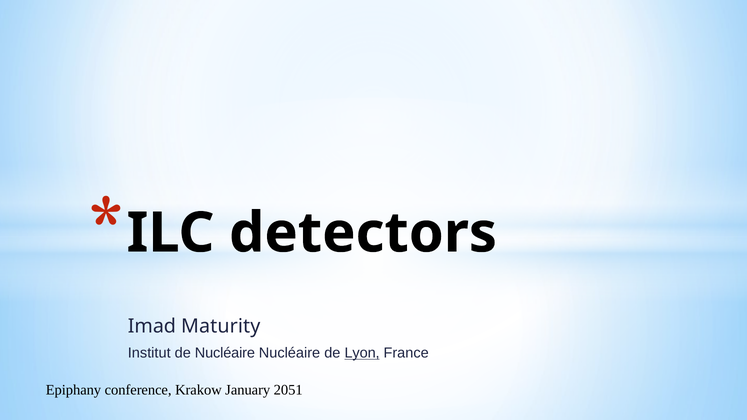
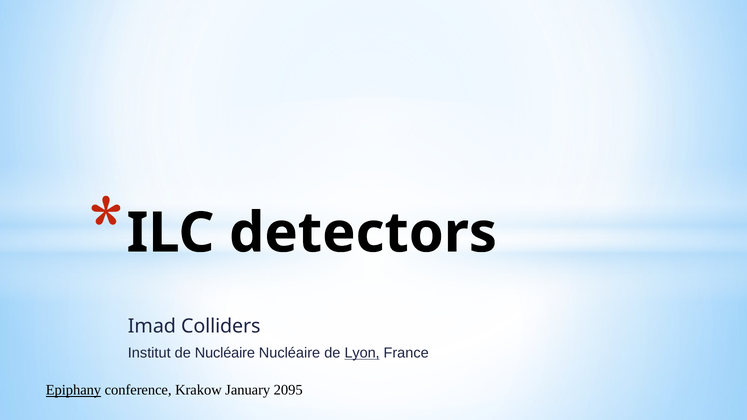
Maturity: Maturity -> Colliders (221, 327)
Epiphany underline: none -> present (73, 390)
2051: 2051 -> 2095 (288, 390)
